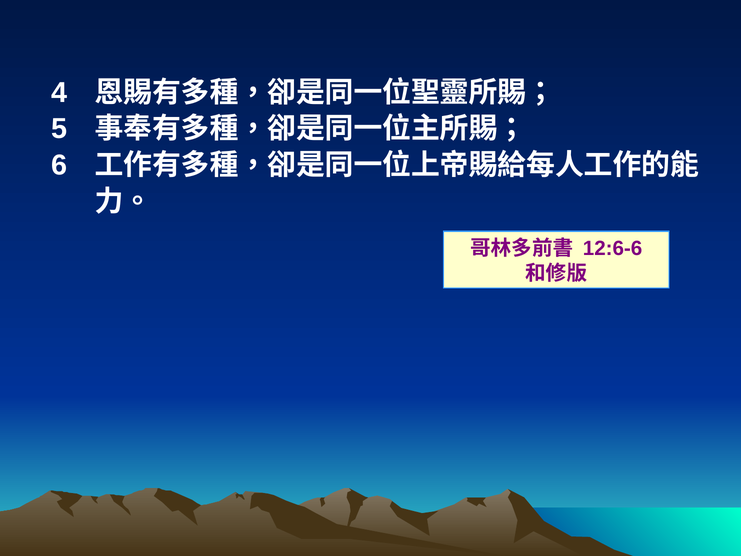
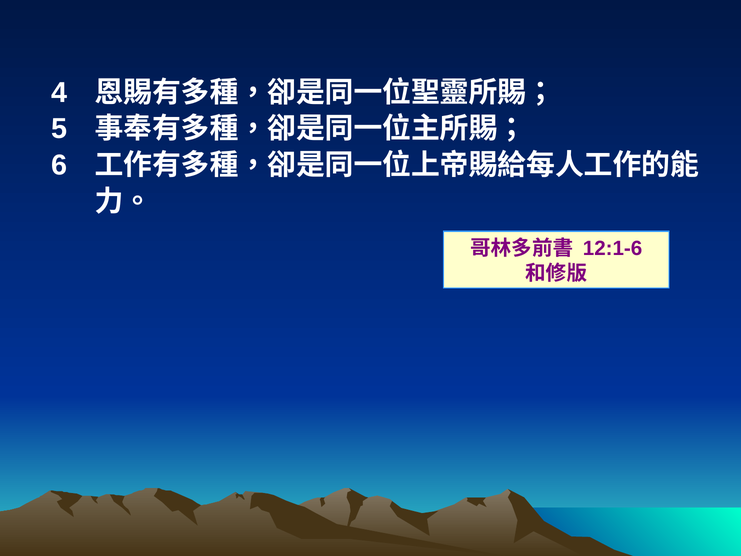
12:6-6: 12:6-6 -> 12:1-6 (613, 249)
